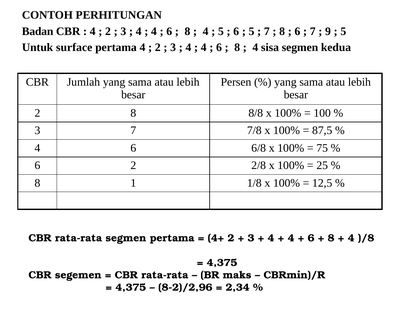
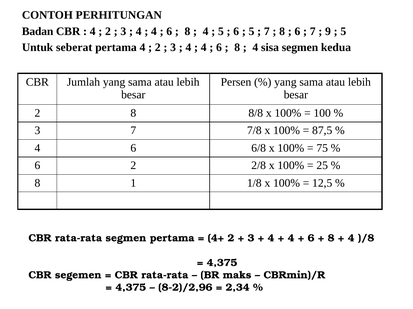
surface: surface -> seberat (74, 47)
